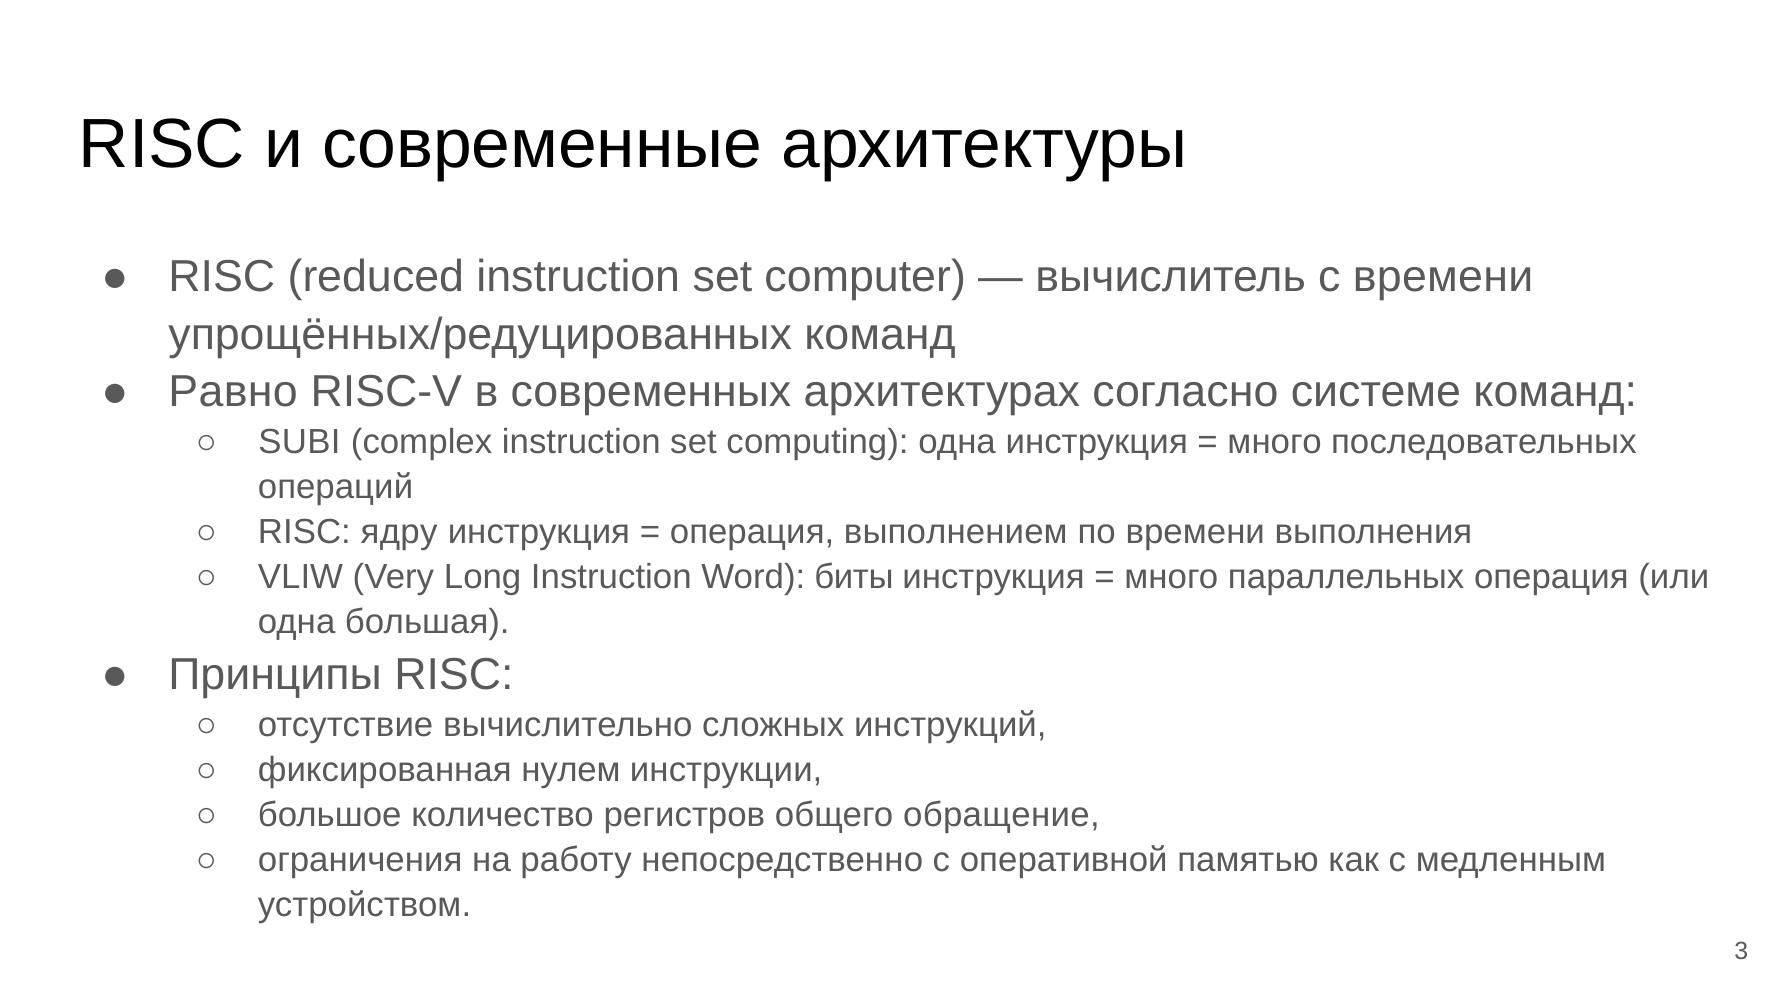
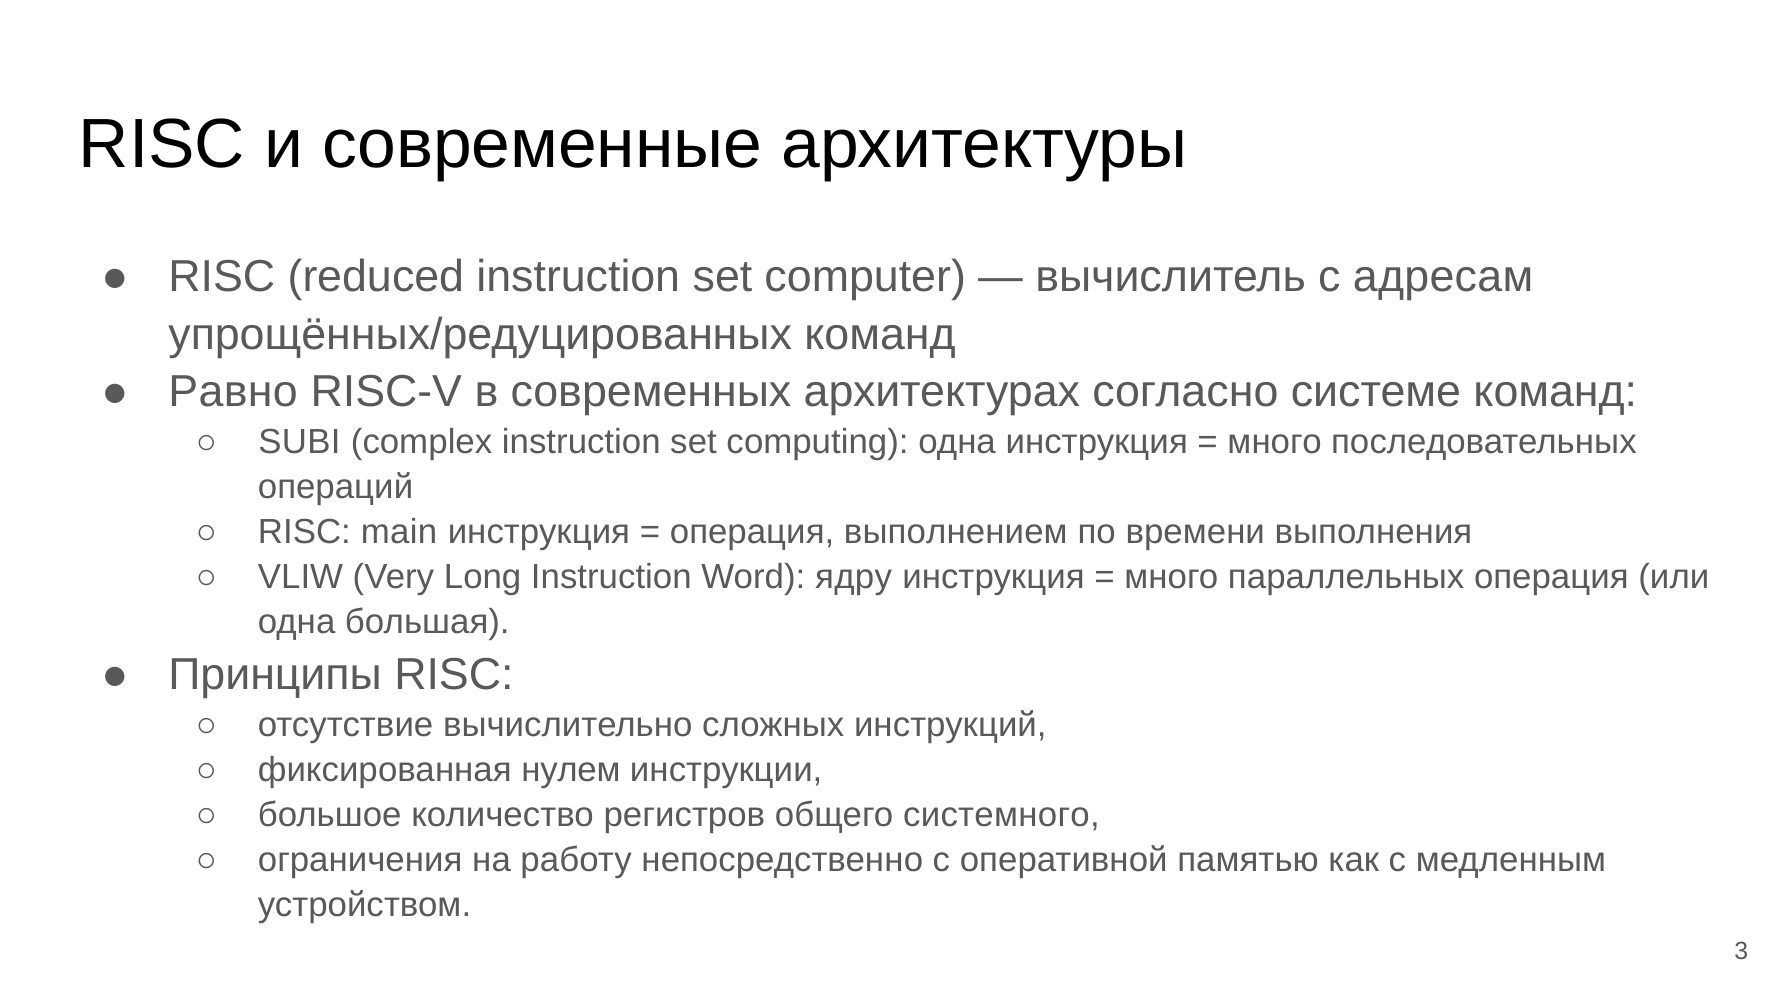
с времени: времени -> адресам (1443, 277)
ядру: ядру -> main (399, 532)
биты: биты -> ядру (854, 577)
обращение: обращение -> системного (1001, 815)
